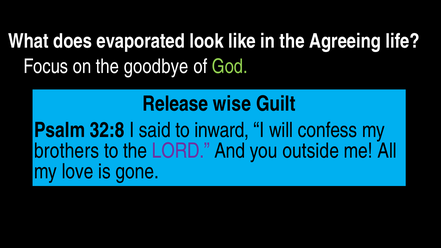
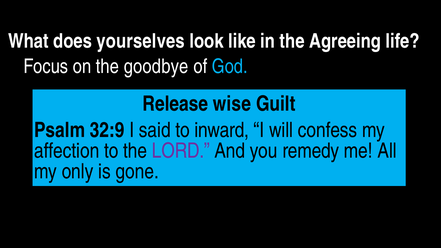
evaporated: evaporated -> yourselves (141, 41)
God colour: light green -> light blue (230, 66)
32:8: 32:8 -> 32:9 (107, 130)
brothers: brothers -> affection (67, 151)
outside: outside -> remedy (311, 151)
love: love -> only (78, 171)
